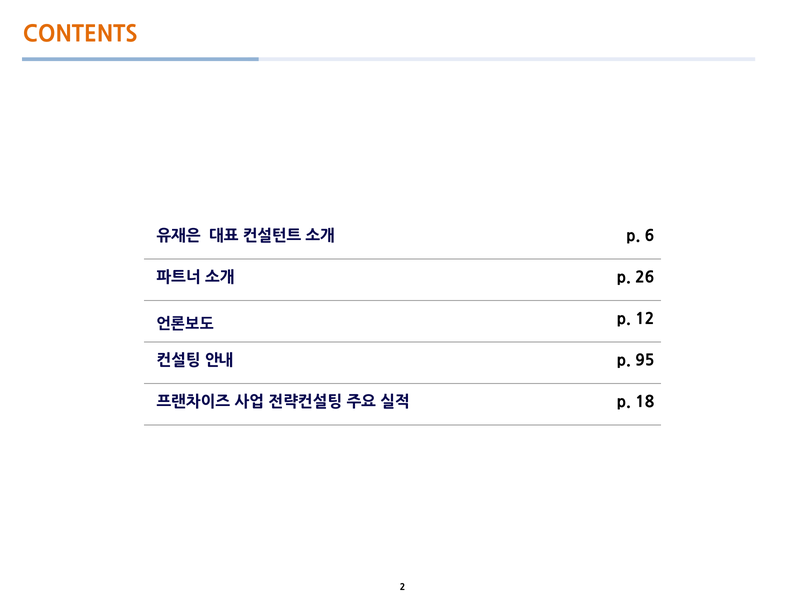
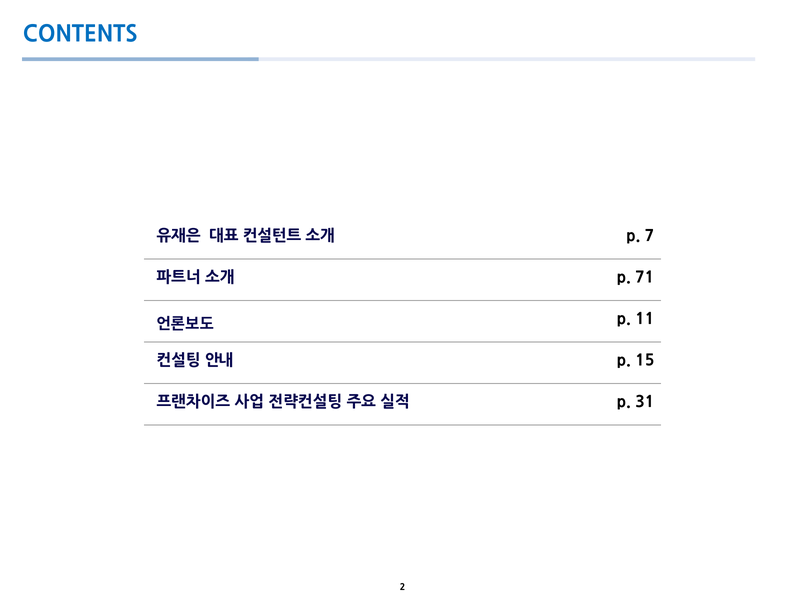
CONTENTS colour: orange -> blue (80, 34)
6: 6 -> 7 (649, 236)
26: 26 -> 71 (645, 277)
12: 12 -> 11 (645, 319)
95: 95 -> 15 (645, 360)
18: 18 -> 31 (645, 402)
